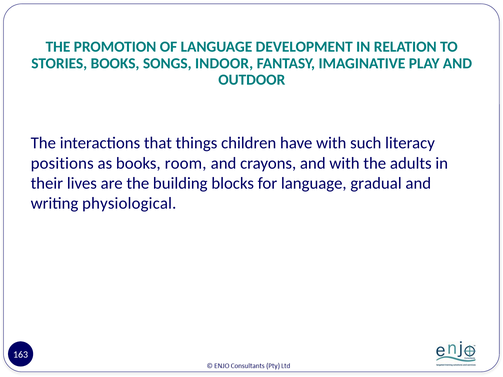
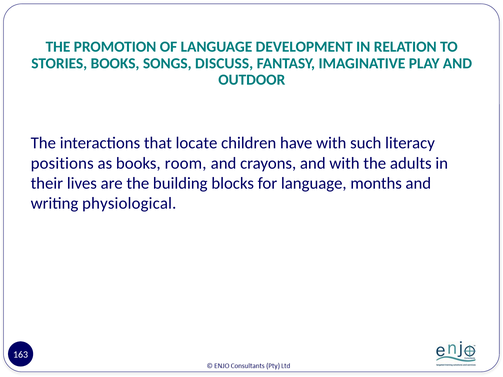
INDOOR: INDOOR -> DISCUSS (224, 63)
things: things -> locate (197, 143)
gradual: gradual -> months (376, 183)
